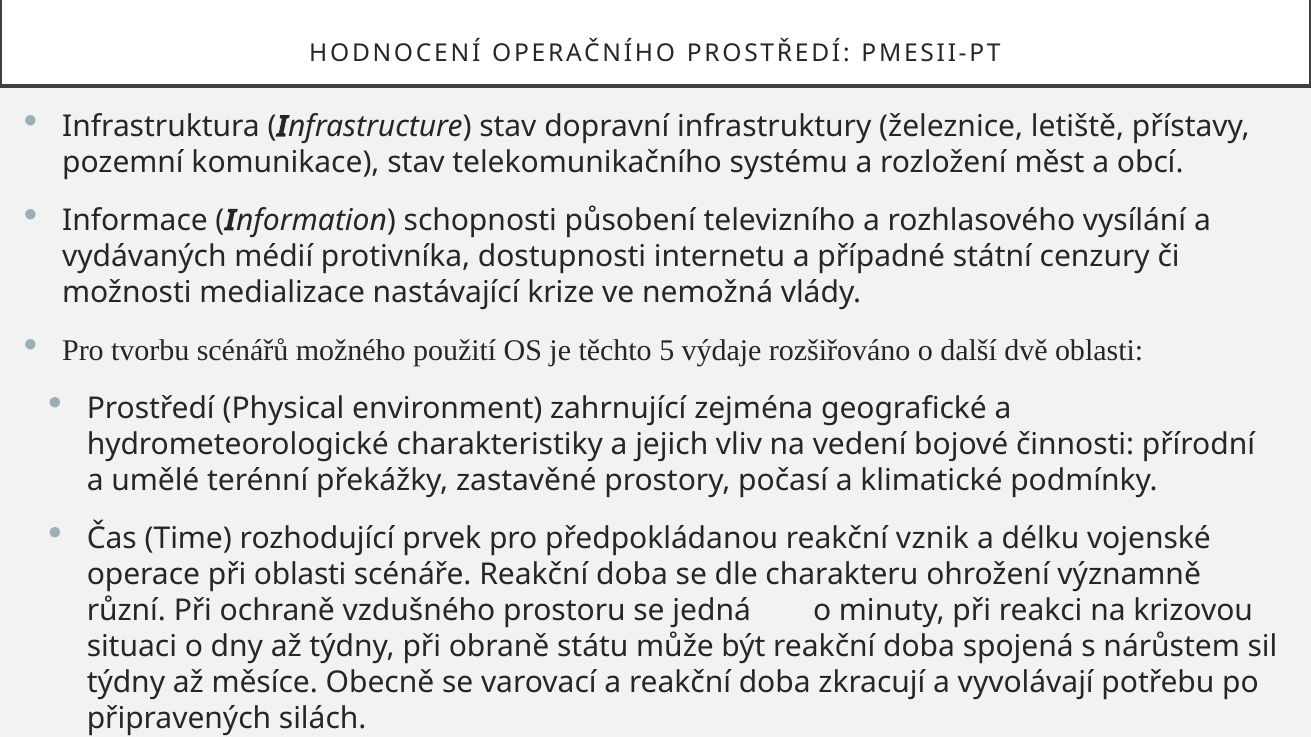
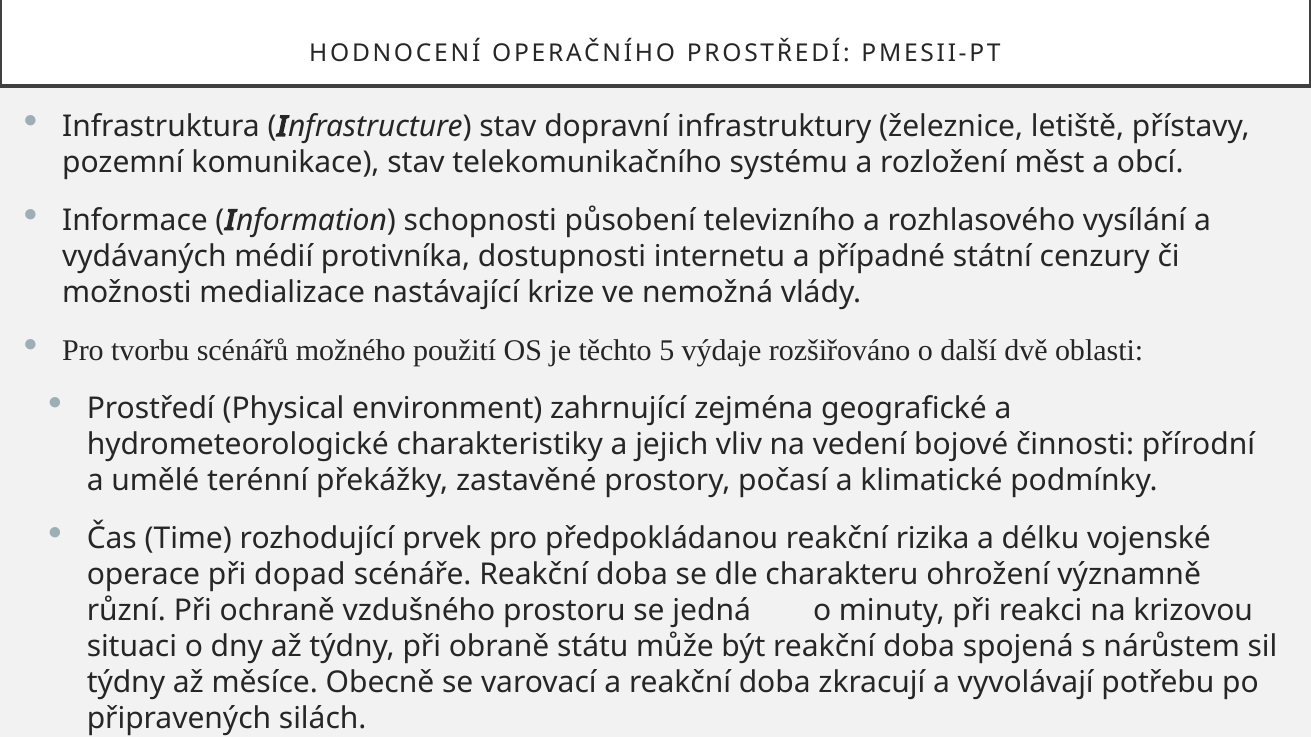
vznik: vznik -> rizika (933, 539)
při oblasti: oblasti -> dopad (300, 575)
